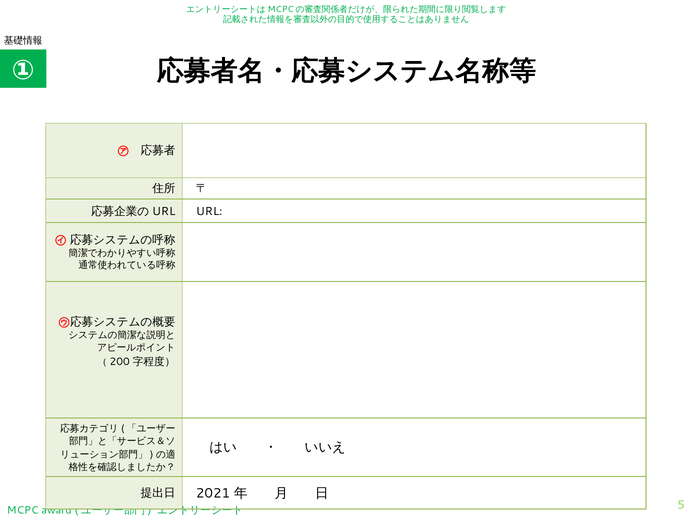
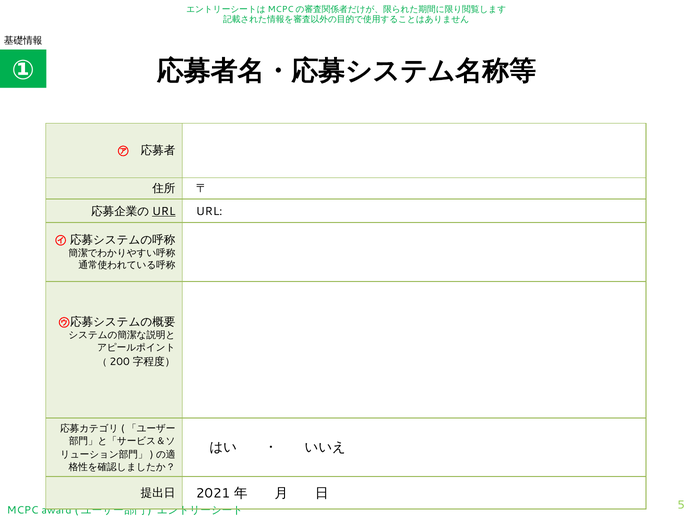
URL underline: none -> present (164, 212)
